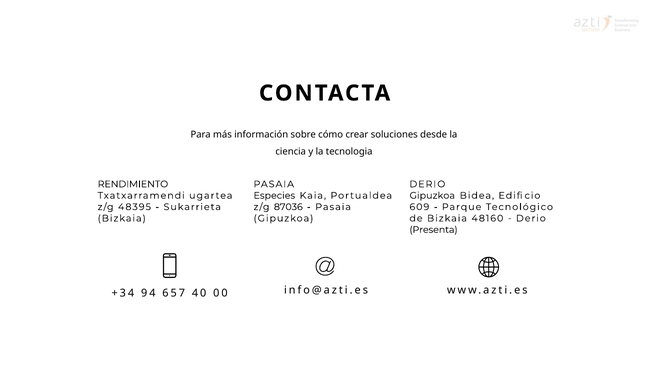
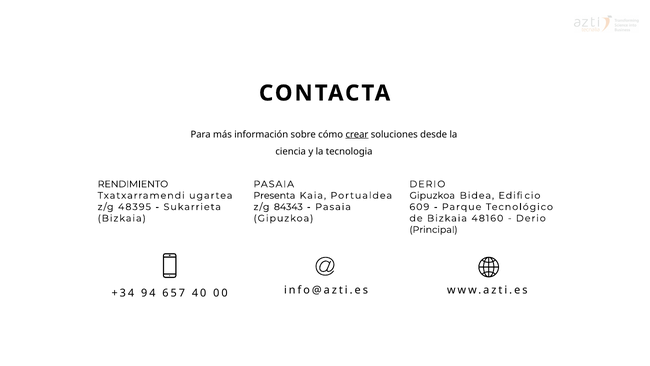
crear underline: none -> present (357, 134)
Especies: Especies -> Presenta (274, 195)
87036: 87036 -> 84343 (288, 207)
Presenta: Presenta -> Principal (433, 229)
